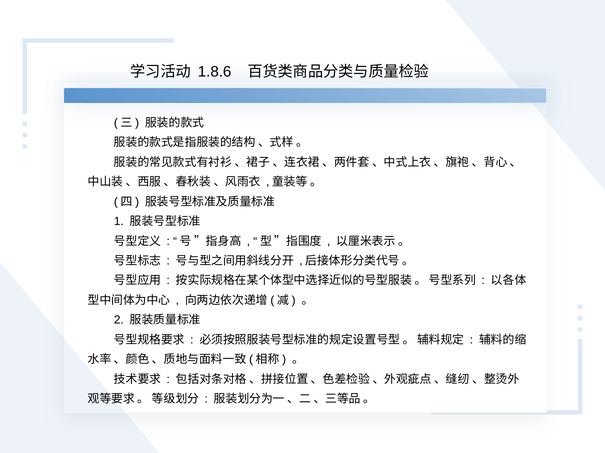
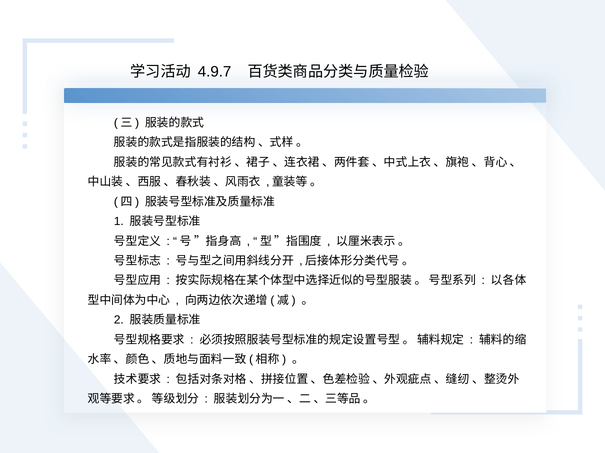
1.8.6: 1.8.6 -> 4.9.7 (215, 72)
